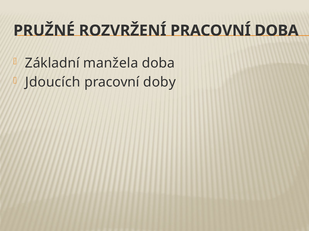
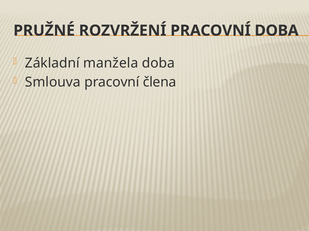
Jdoucích: Jdoucích -> Smlouva (53, 82)
doby: doby -> člena (160, 82)
